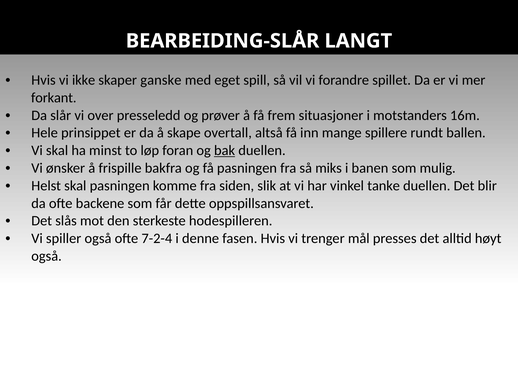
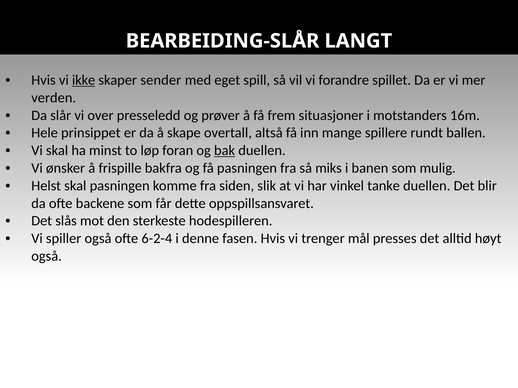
ikke underline: none -> present (84, 80)
ganske: ganske -> sender (161, 80)
forkant: forkant -> verden (54, 98)
7-2-4: 7-2-4 -> 6-2-4 (157, 239)
